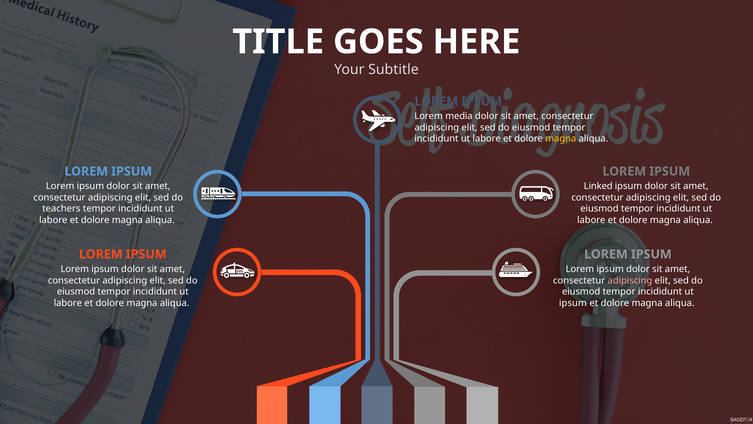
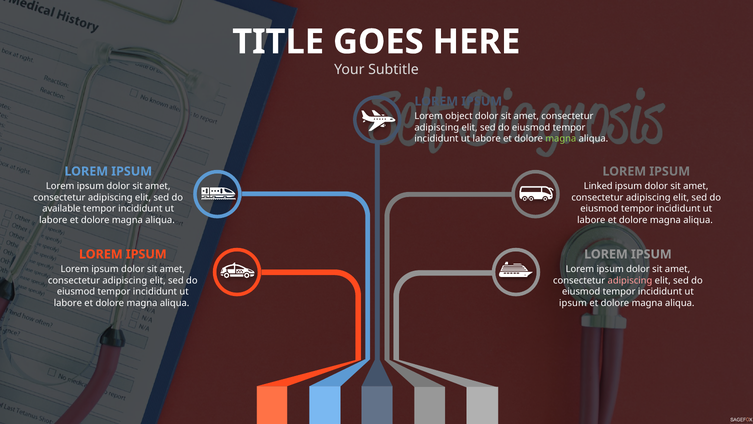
media: media -> object (459, 116)
magna colour: yellow -> light green (561, 139)
teachers: teachers -> available (61, 209)
